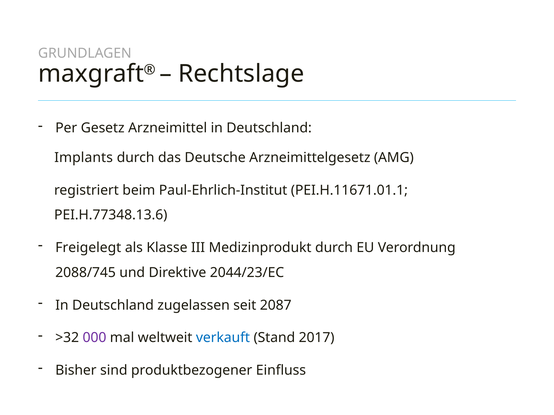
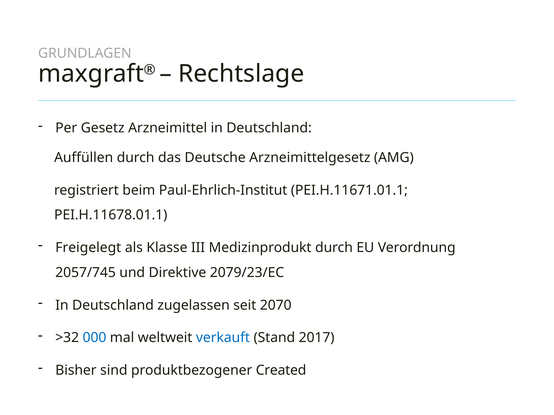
Implants: Implants -> Auffüllen (84, 158)
PEI.H.77348.13.6: PEI.H.77348.13.6 -> PEI.H.11678.01.1 (111, 215)
2088/745: 2088/745 -> 2057/745 (86, 273)
2044/23/EC: 2044/23/EC -> 2079/23/EC (247, 273)
2087: 2087 -> 2070 (276, 305)
000 colour: purple -> blue (94, 338)
Einfluss: Einfluss -> Created (281, 371)
